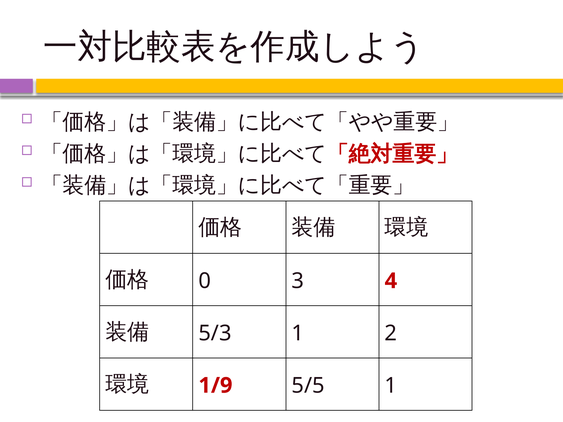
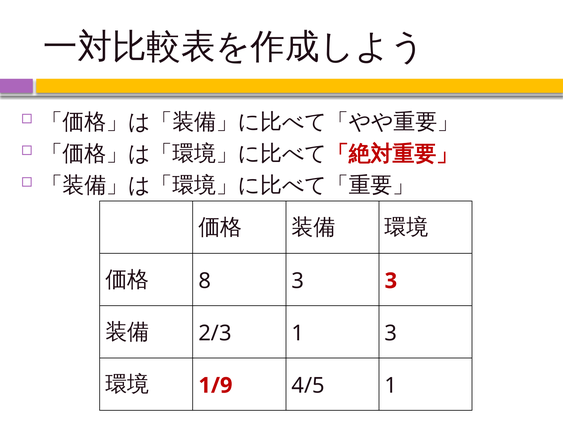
0: 0 -> 8 (205, 281)
3 4: 4 -> 3 (391, 281)
5/3: 5/3 -> 2/3 (215, 333)
1 2: 2 -> 3 (391, 333)
5/5: 5/5 -> 4/5 (308, 386)
